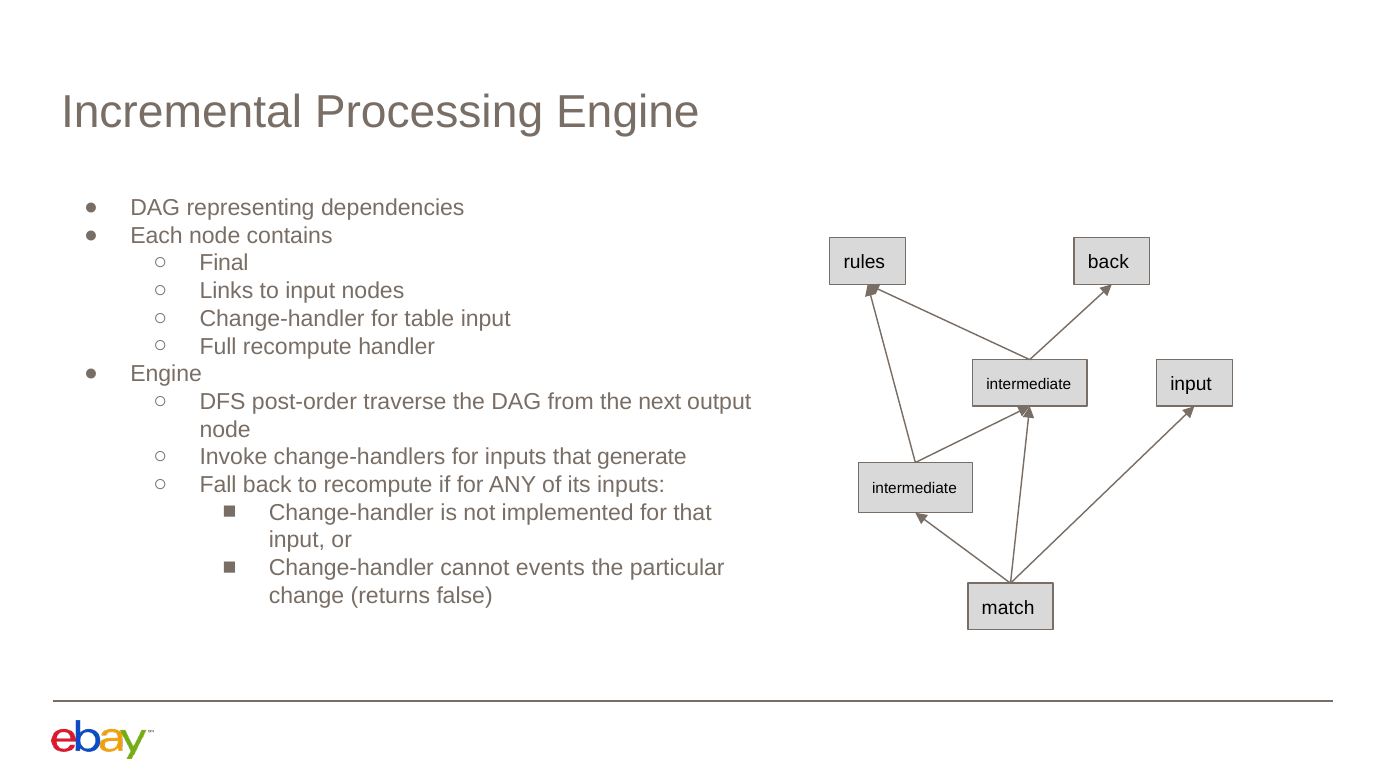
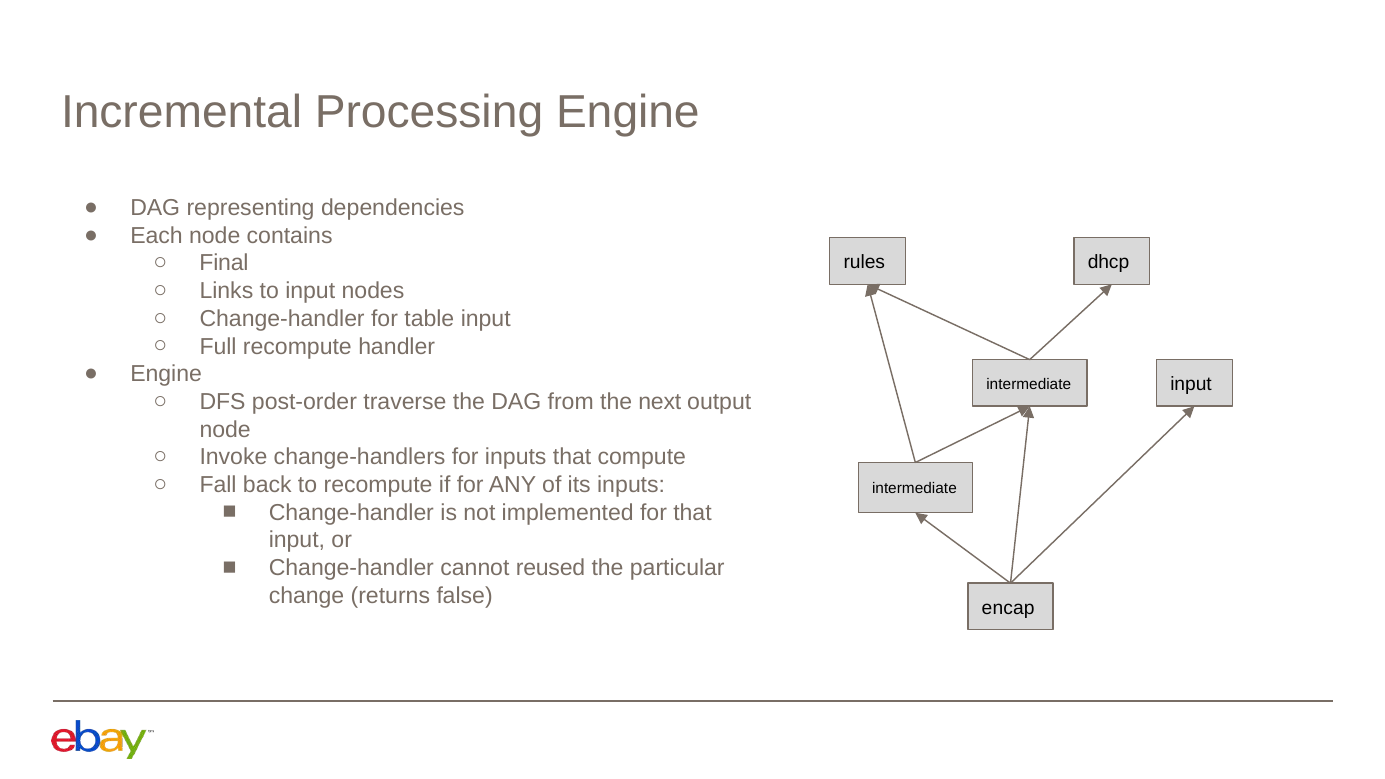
back: back -> dhcp (1108, 262)
generate: generate -> compute (642, 457)
events: events -> reused (551, 568)
match: match -> encap (1008, 608)
